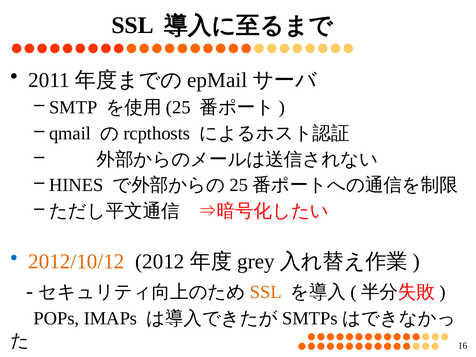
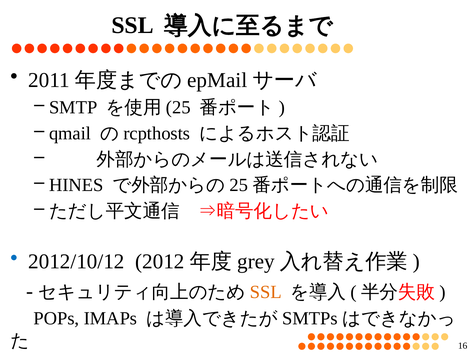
2012/10/12 colour: orange -> black (76, 262)
